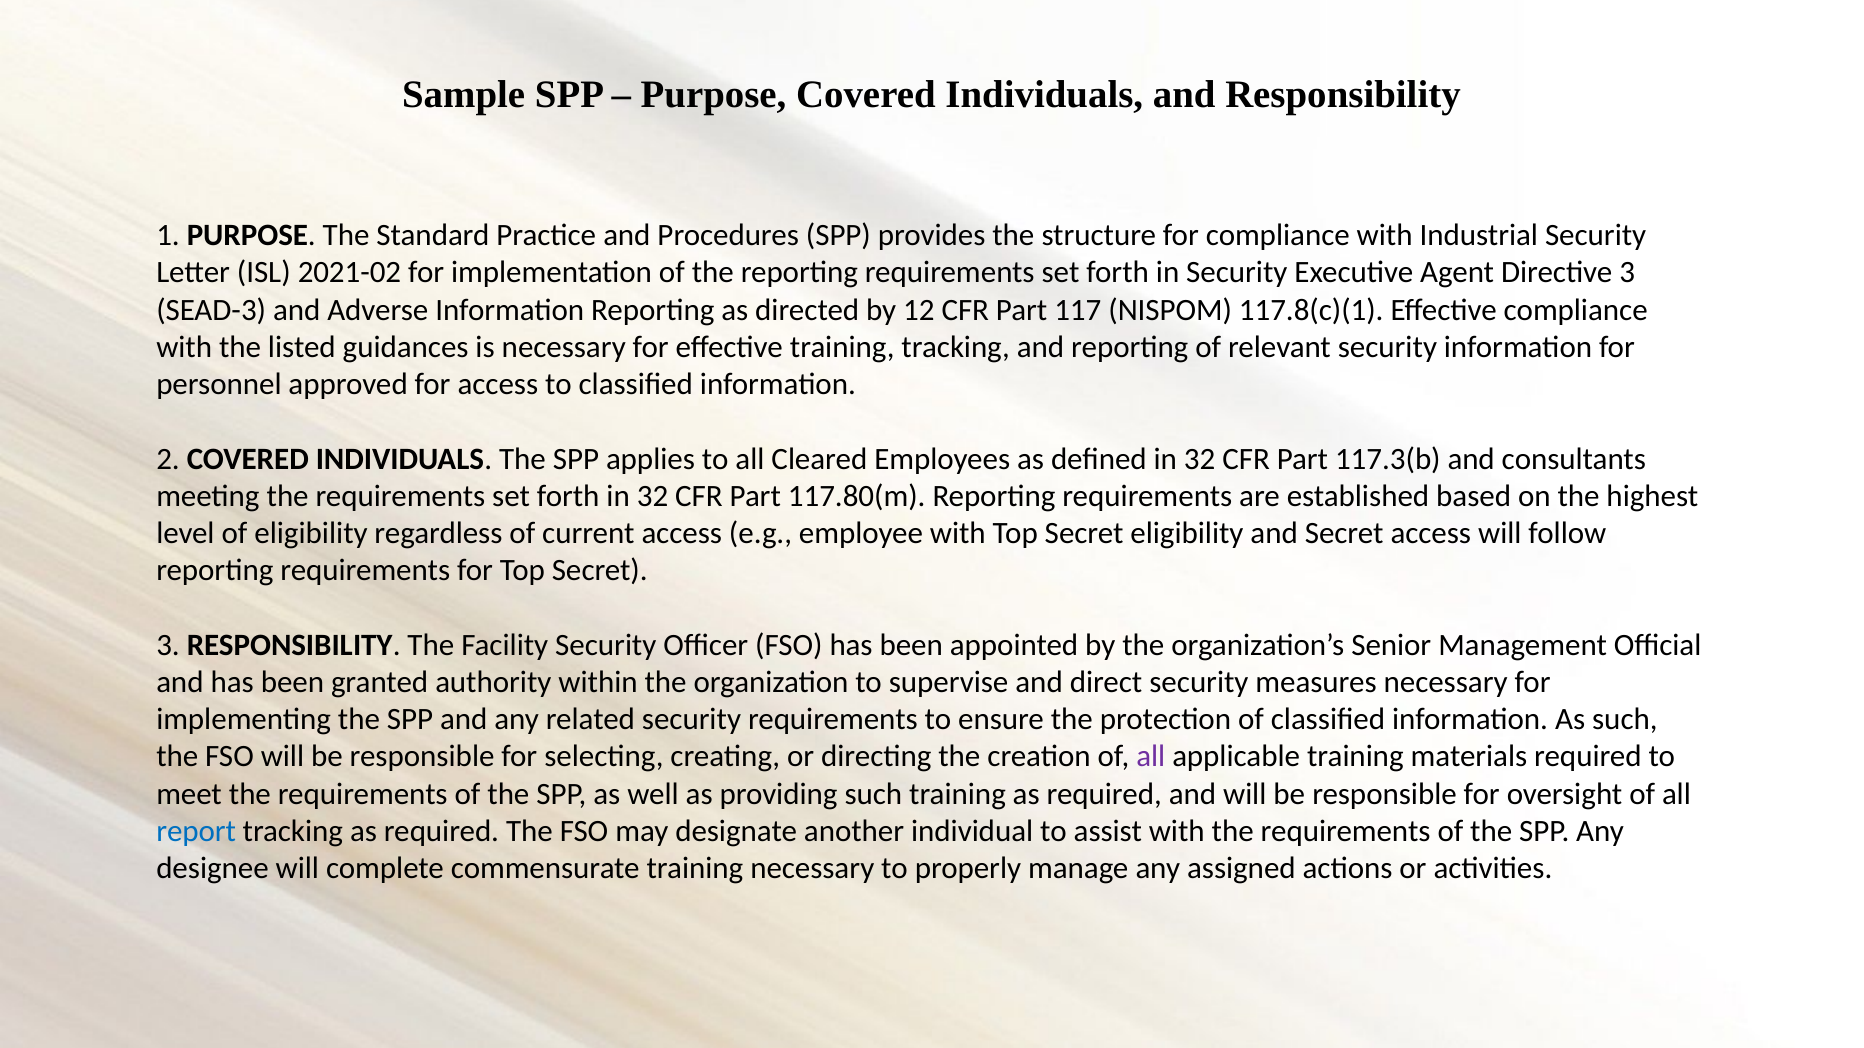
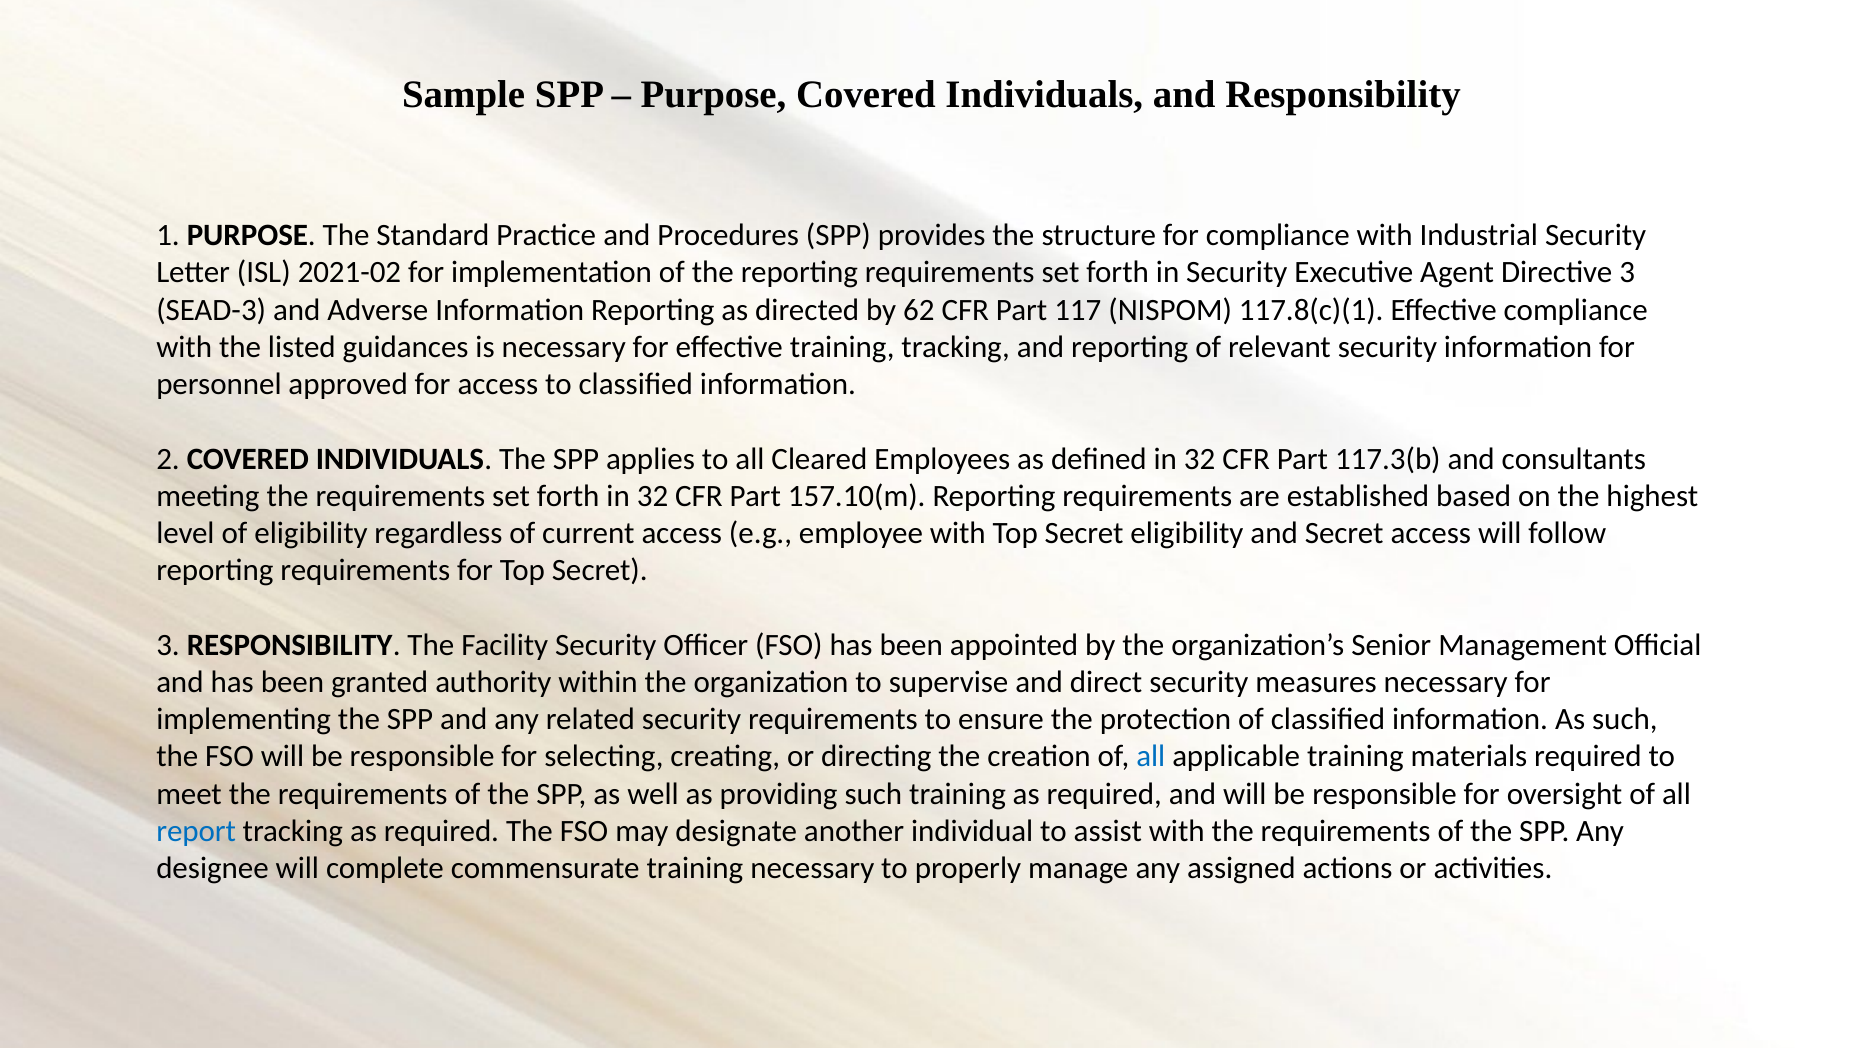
12: 12 -> 62 (919, 310)
117.80(m: 117.80(m -> 157.10(m (857, 496)
all colour: purple -> blue (1151, 757)
